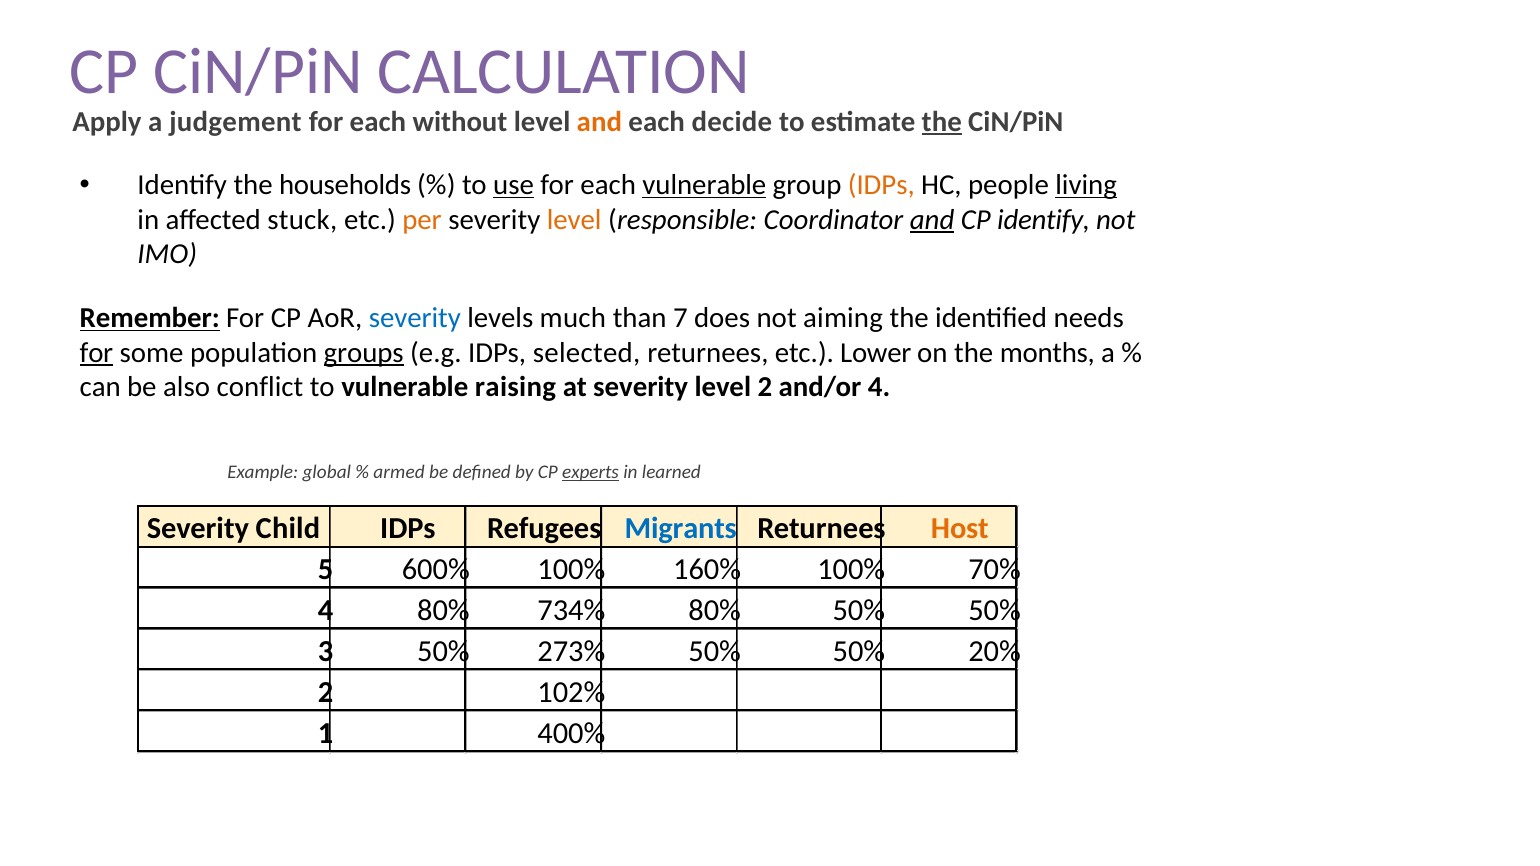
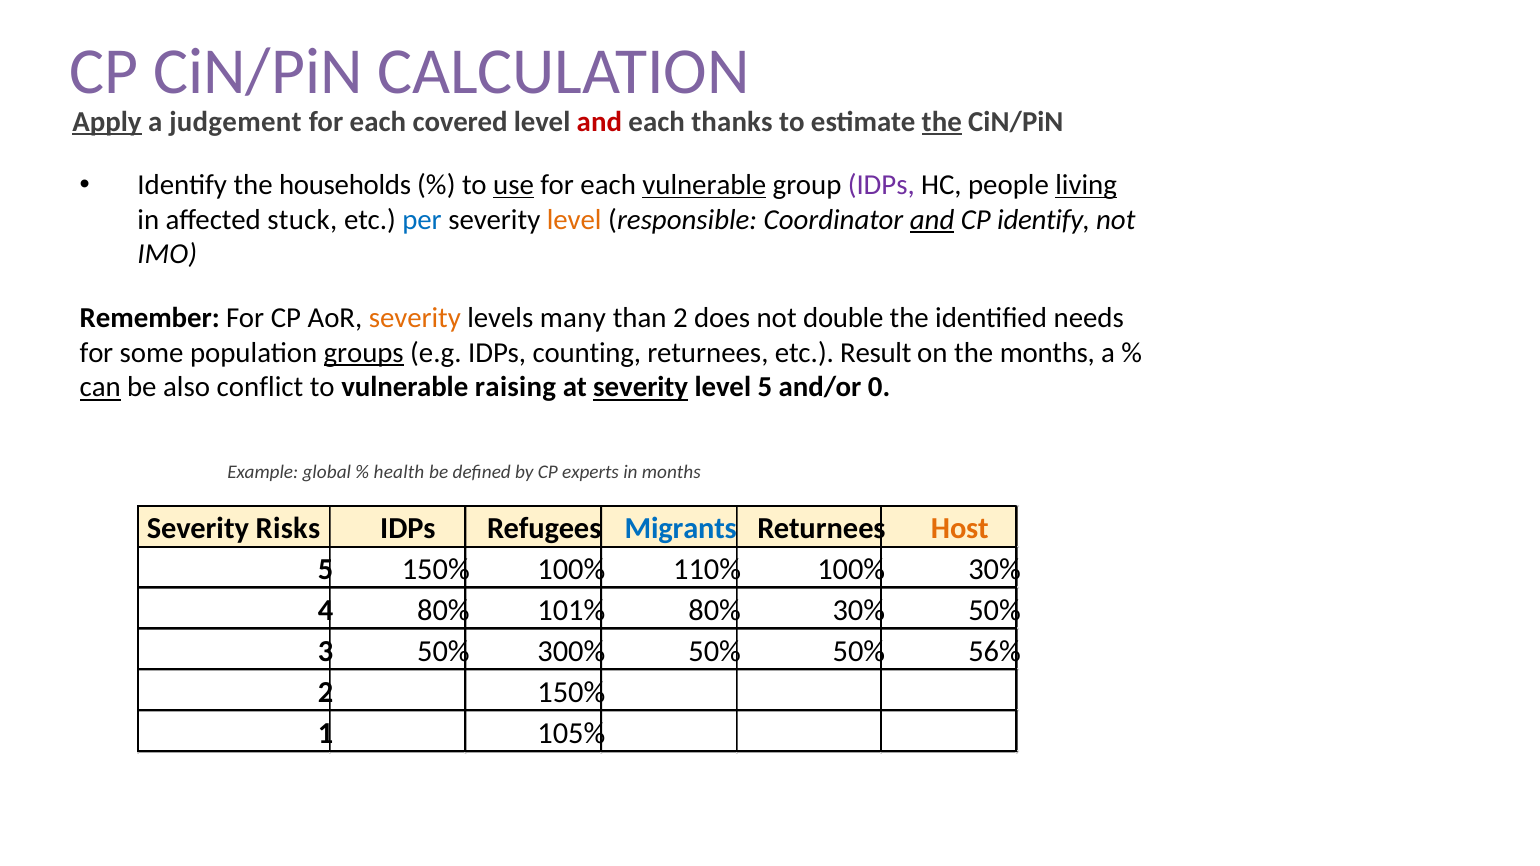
Apply underline: none -> present (107, 122)
without: without -> covered (460, 122)
and colour: orange -> red (599, 122)
decide: decide -> thanks (732, 122)
IDPs colour: orange -> purple (881, 185)
per colour: orange -> blue (422, 220)
Remember underline: present -> none (150, 318)
severity colour: blue -> orange (415, 318)
much: much -> many (573, 318)
than 7: 7 -> 2 (680, 318)
aiming: aiming -> double (843, 318)
for underline: present -> none (96, 353)
selected: selected -> counting (587, 353)
Lower: Lower -> Result (876, 353)
can underline: none -> present (100, 387)
severity underline: none -> present (641, 387)
level 2: 2 -> 5 (765, 387)
and/or 4: 4 -> 0 (879, 387)
armed: armed -> health (399, 473)
experts underline: present -> none (591, 473)
in learned: learned -> months (671, 473)
Child: Child -> Risks (288, 529)
600%: 600% -> 150% (436, 570)
160%: 160% -> 110% (707, 570)
100% 70%: 70% -> 30% (995, 570)
734%: 734% -> 101% (571, 611)
80% 50%: 50% -> 30% (859, 611)
273%: 273% -> 300% (571, 652)
20%: 20% -> 56% (995, 652)
102%: 102% -> 150% (571, 693)
400%: 400% -> 105% (571, 734)
